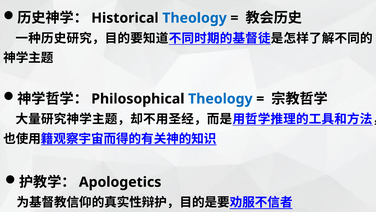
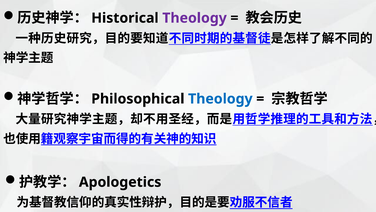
Theology colour: blue -> purple (195, 18)
